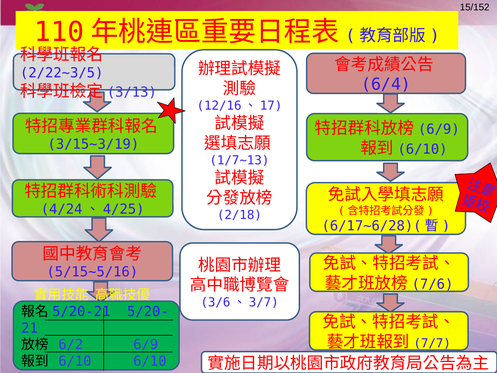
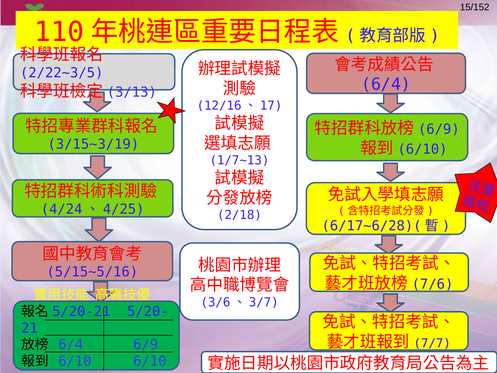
6/2: 6/2 -> 6/4 (71, 345)
